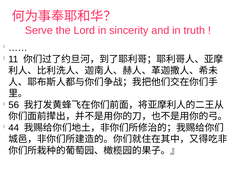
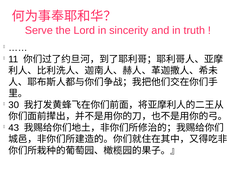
56: 56 -> 30 (14, 105)
44: 44 -> 43 (14, 128)
